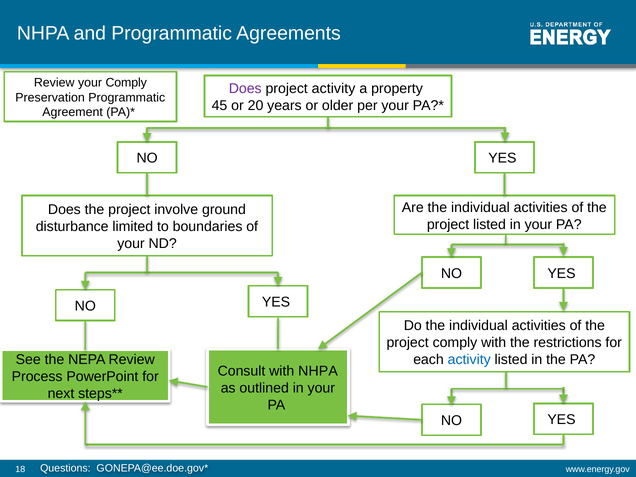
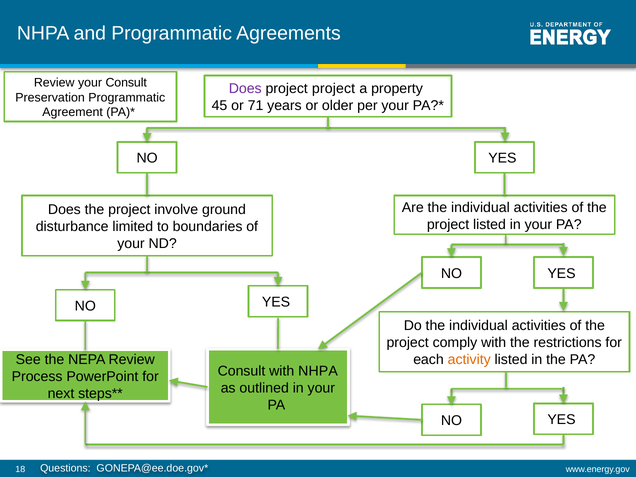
your Comply: Comply -> Consult (126, 83)
project activity: activity -> project (334, 89)
20: 20 -> 71 (256, 106)
activity colour: blue -> orange (469, 360)
